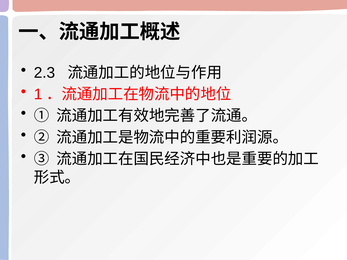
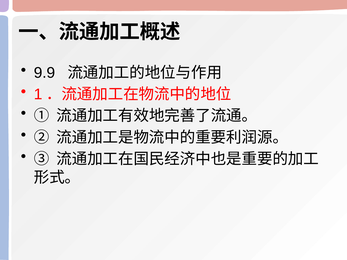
2.3: 2.3 -> 9.9 (45, 73)
